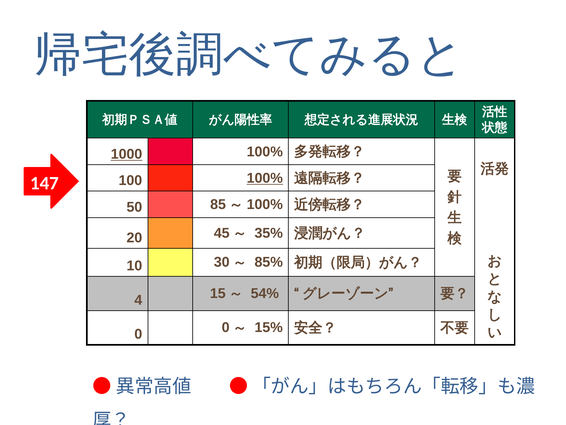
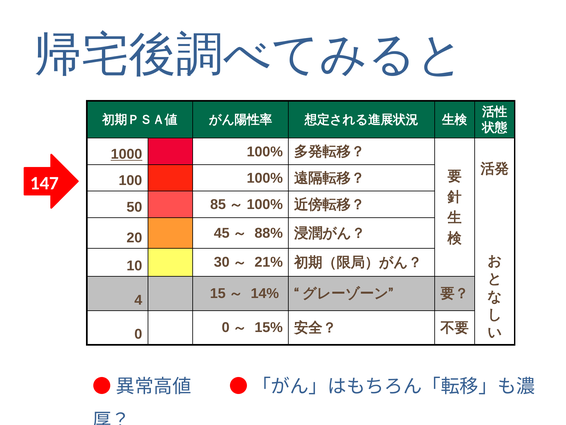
100% underline: present -> none (265, 178)
35%: 35% -> 88% (269, 233)
85%: 85% -> 21% (269, 262)
54%: 54% -> 14% (265, 293)
